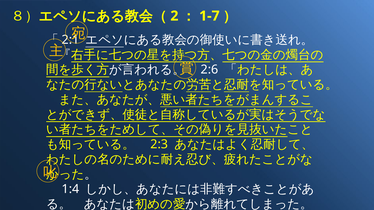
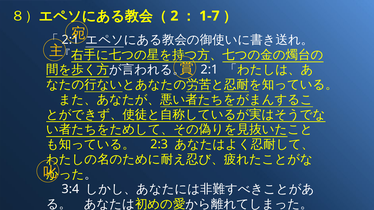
2:6: 2:6 -> 2:1 (209, 70)
1:4: 1:4 -> 3:4 (70, 189)
